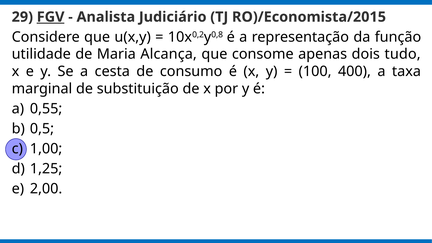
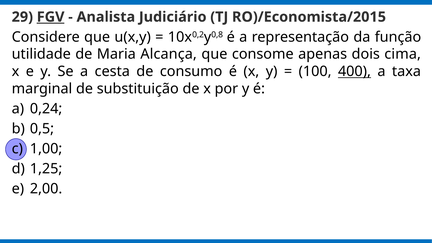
tudo: tudo -> cima (403, 54)
400 underline: none -> present (354, 72)
0,55: 0,55 -> 0,24 (46, 109)
